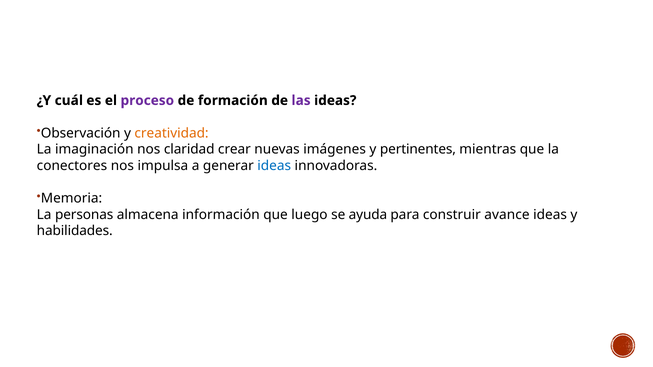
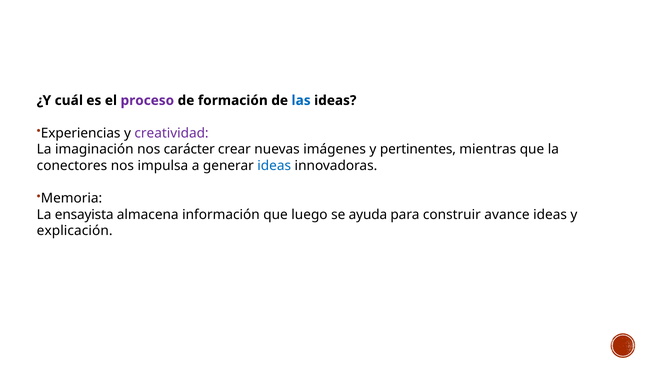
las colour: purple -> blue (301, 101)
Observación: Observación -> Experiencias (81, 133)
creatividad colour: orange -> purple (172, 133)
claridad: claridad -> carácter (189, 150)
personas: personas -> ensayista (84, 215)
habilidades: habilidades -> explicación (75, 231)
